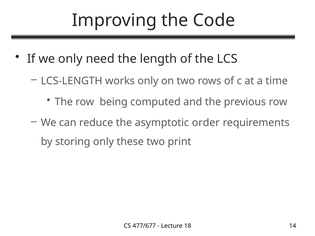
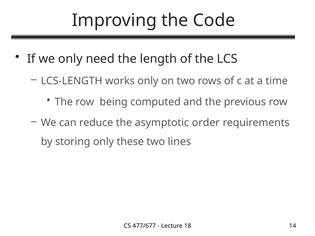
print: print -> lines (179, 142)
